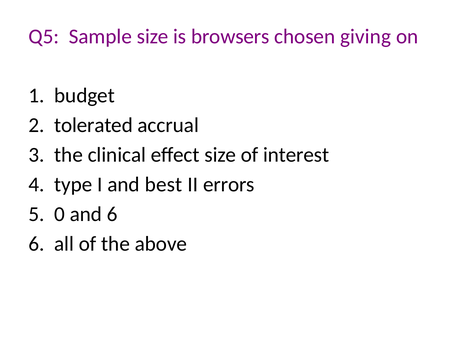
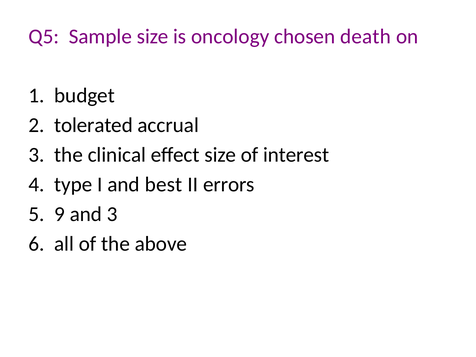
browsers: browsers -> oncology (230, 36)
giving: giving -> death (366, 36)
0: 0 -> 9 (60, 214)
and 6: 6 -> 3 (112, 214)
